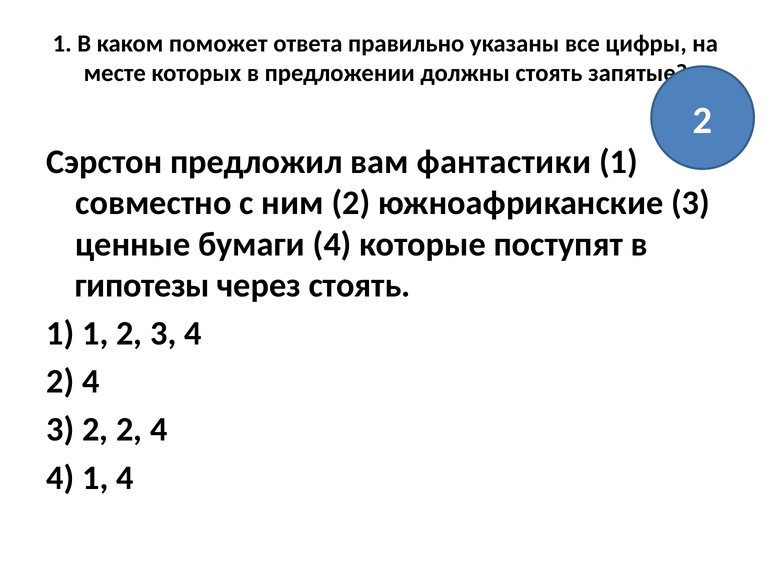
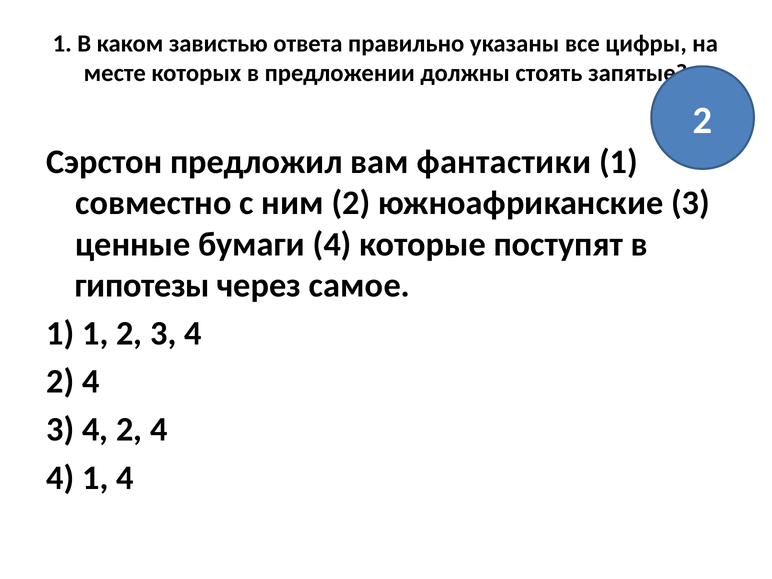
поможет: поможет -> завистью (218, 44)
через стоять: стоять -> самое (359, 286)
2: 2 -> 4 (95, 430)
